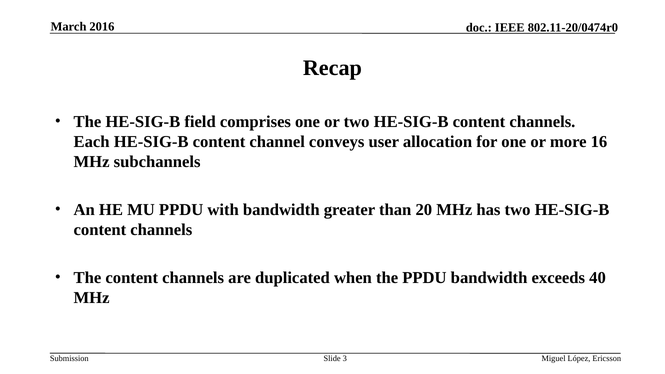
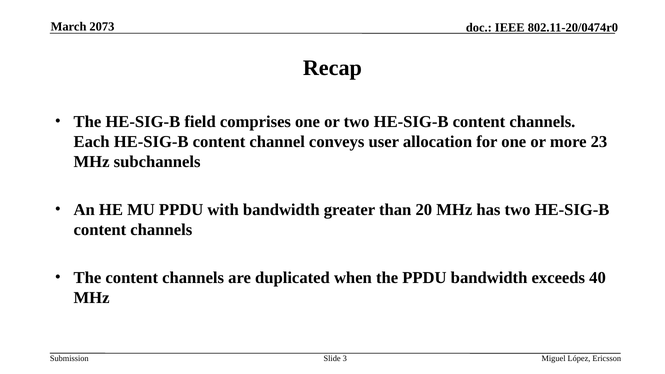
2016: 2016 -> 2073 (102, 26)
16: 16 -> 23 (599, 142)
